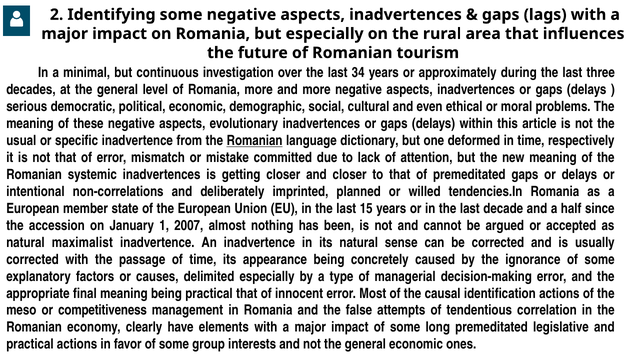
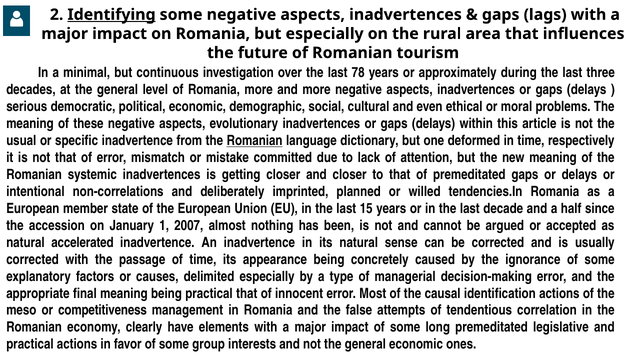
Identifying underline: none -> present (112, 15)
34: 34 -> 78 (358, 73)
maximalist: maximalist -> accelerated (82, 242)
